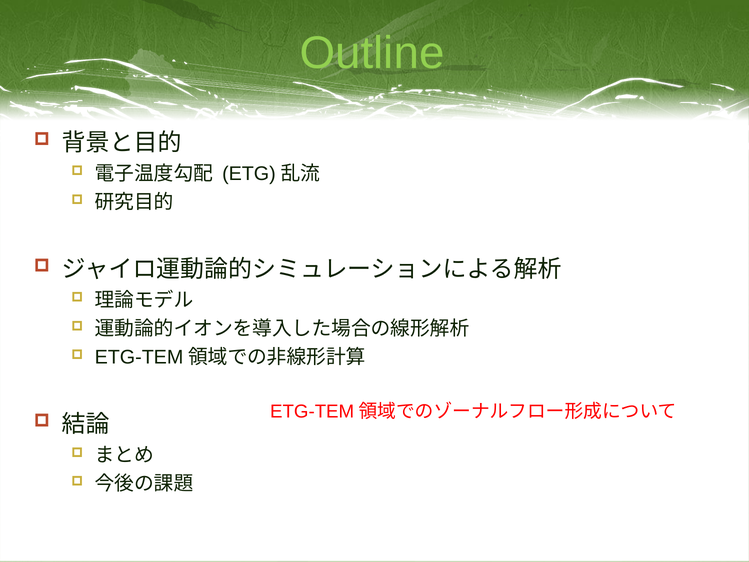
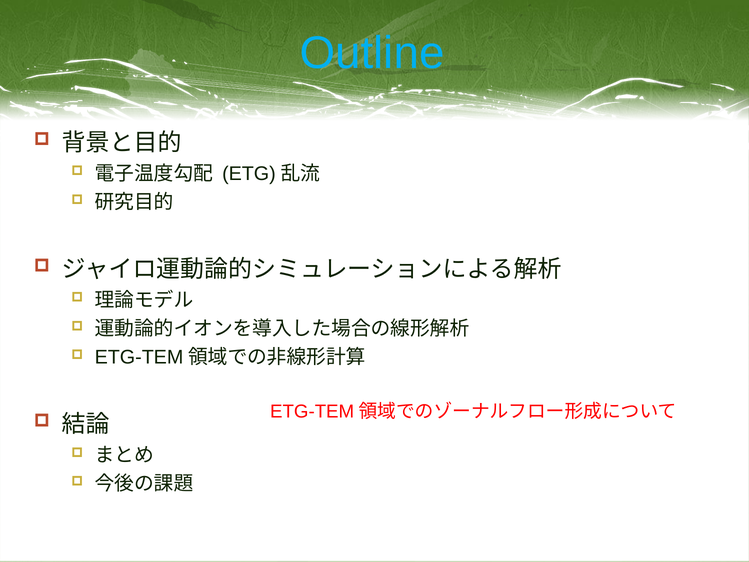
Outline colour: light green -> light blue (372, 53)
